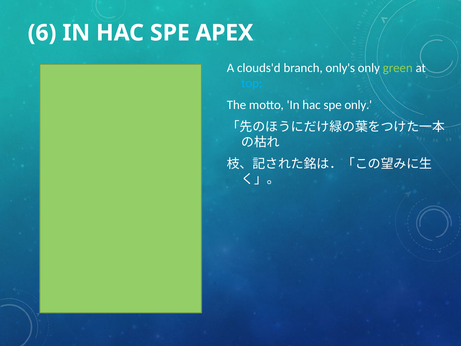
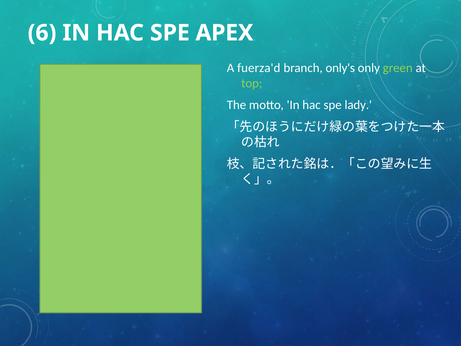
clouds'd: clouds'd -> fuerza'd (259, 68)
top colour: light blue -> light green (252, 83)
spe only: only -> lady (358, 105)
